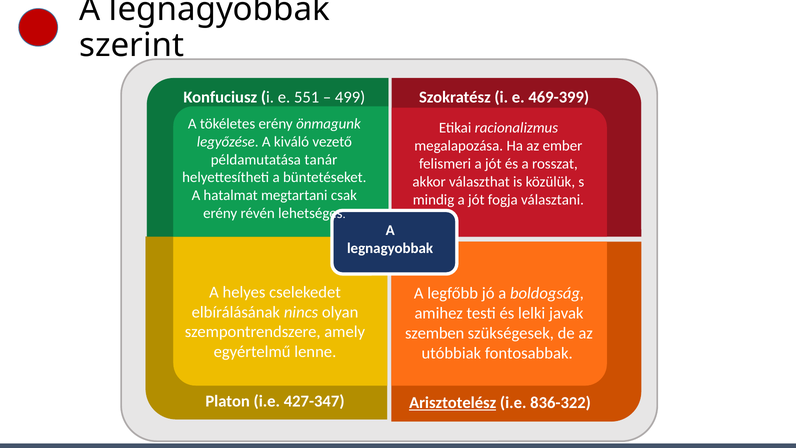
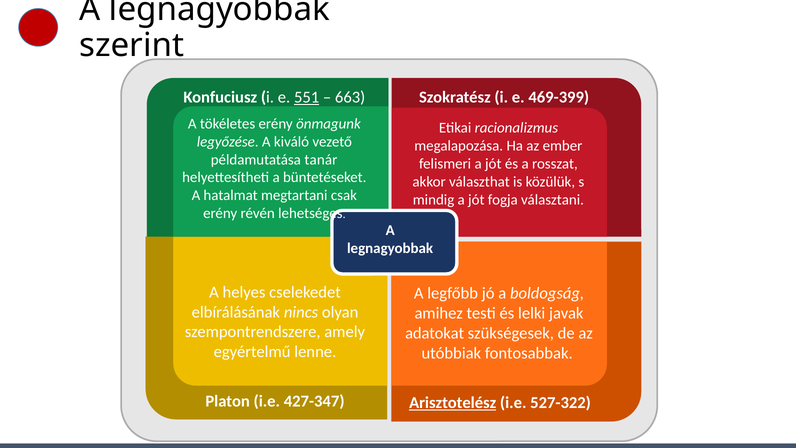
551 underline: none -> present (307, 97)
499: 499 -> 663 (350, 97)
szemben: szemben -> adatokat (435, 333)
836-322: 836-322 -> 527-322 (561, 402)
